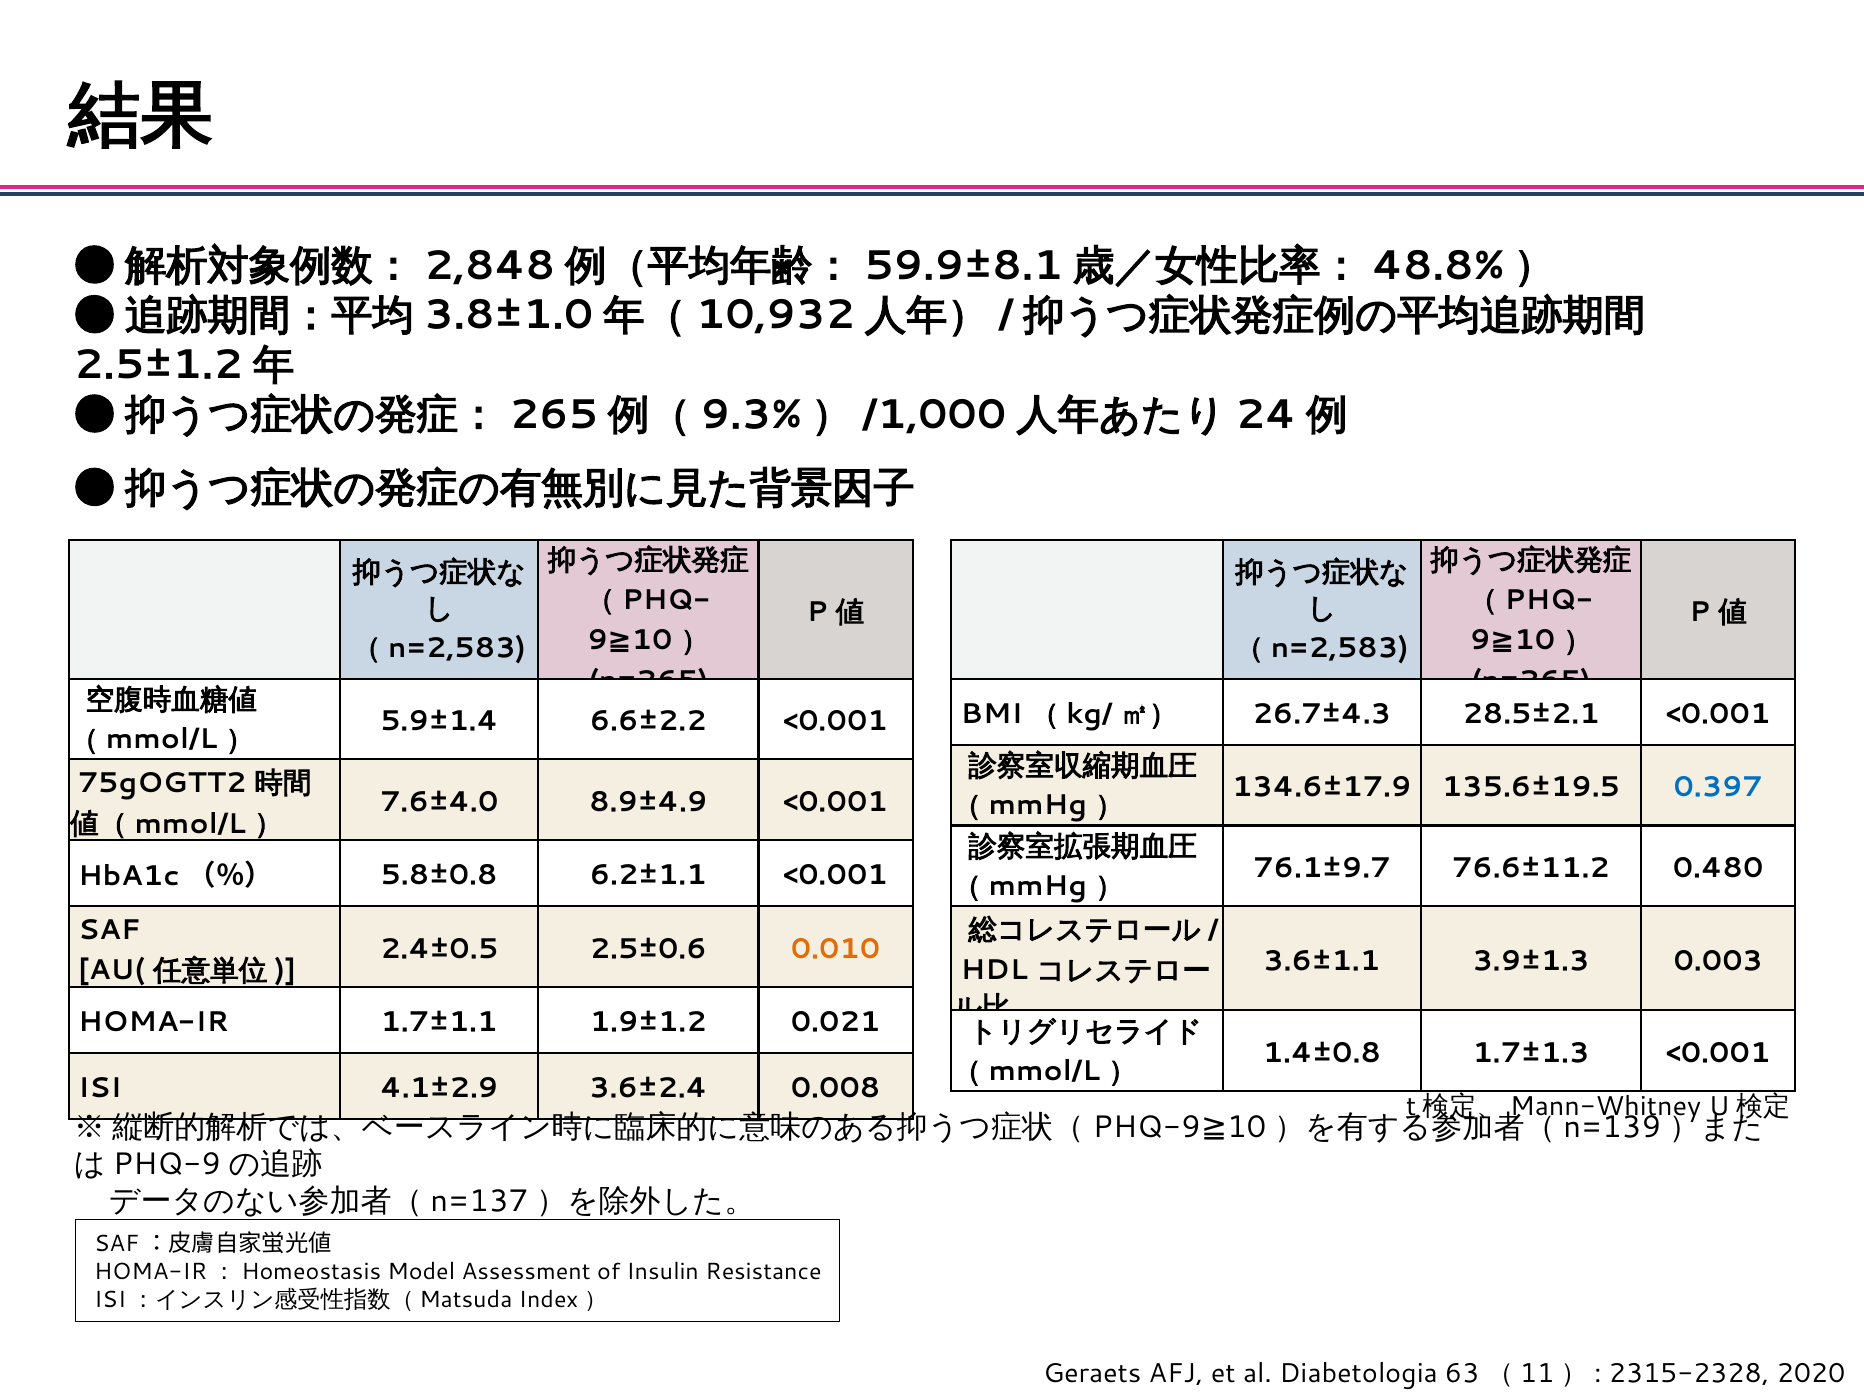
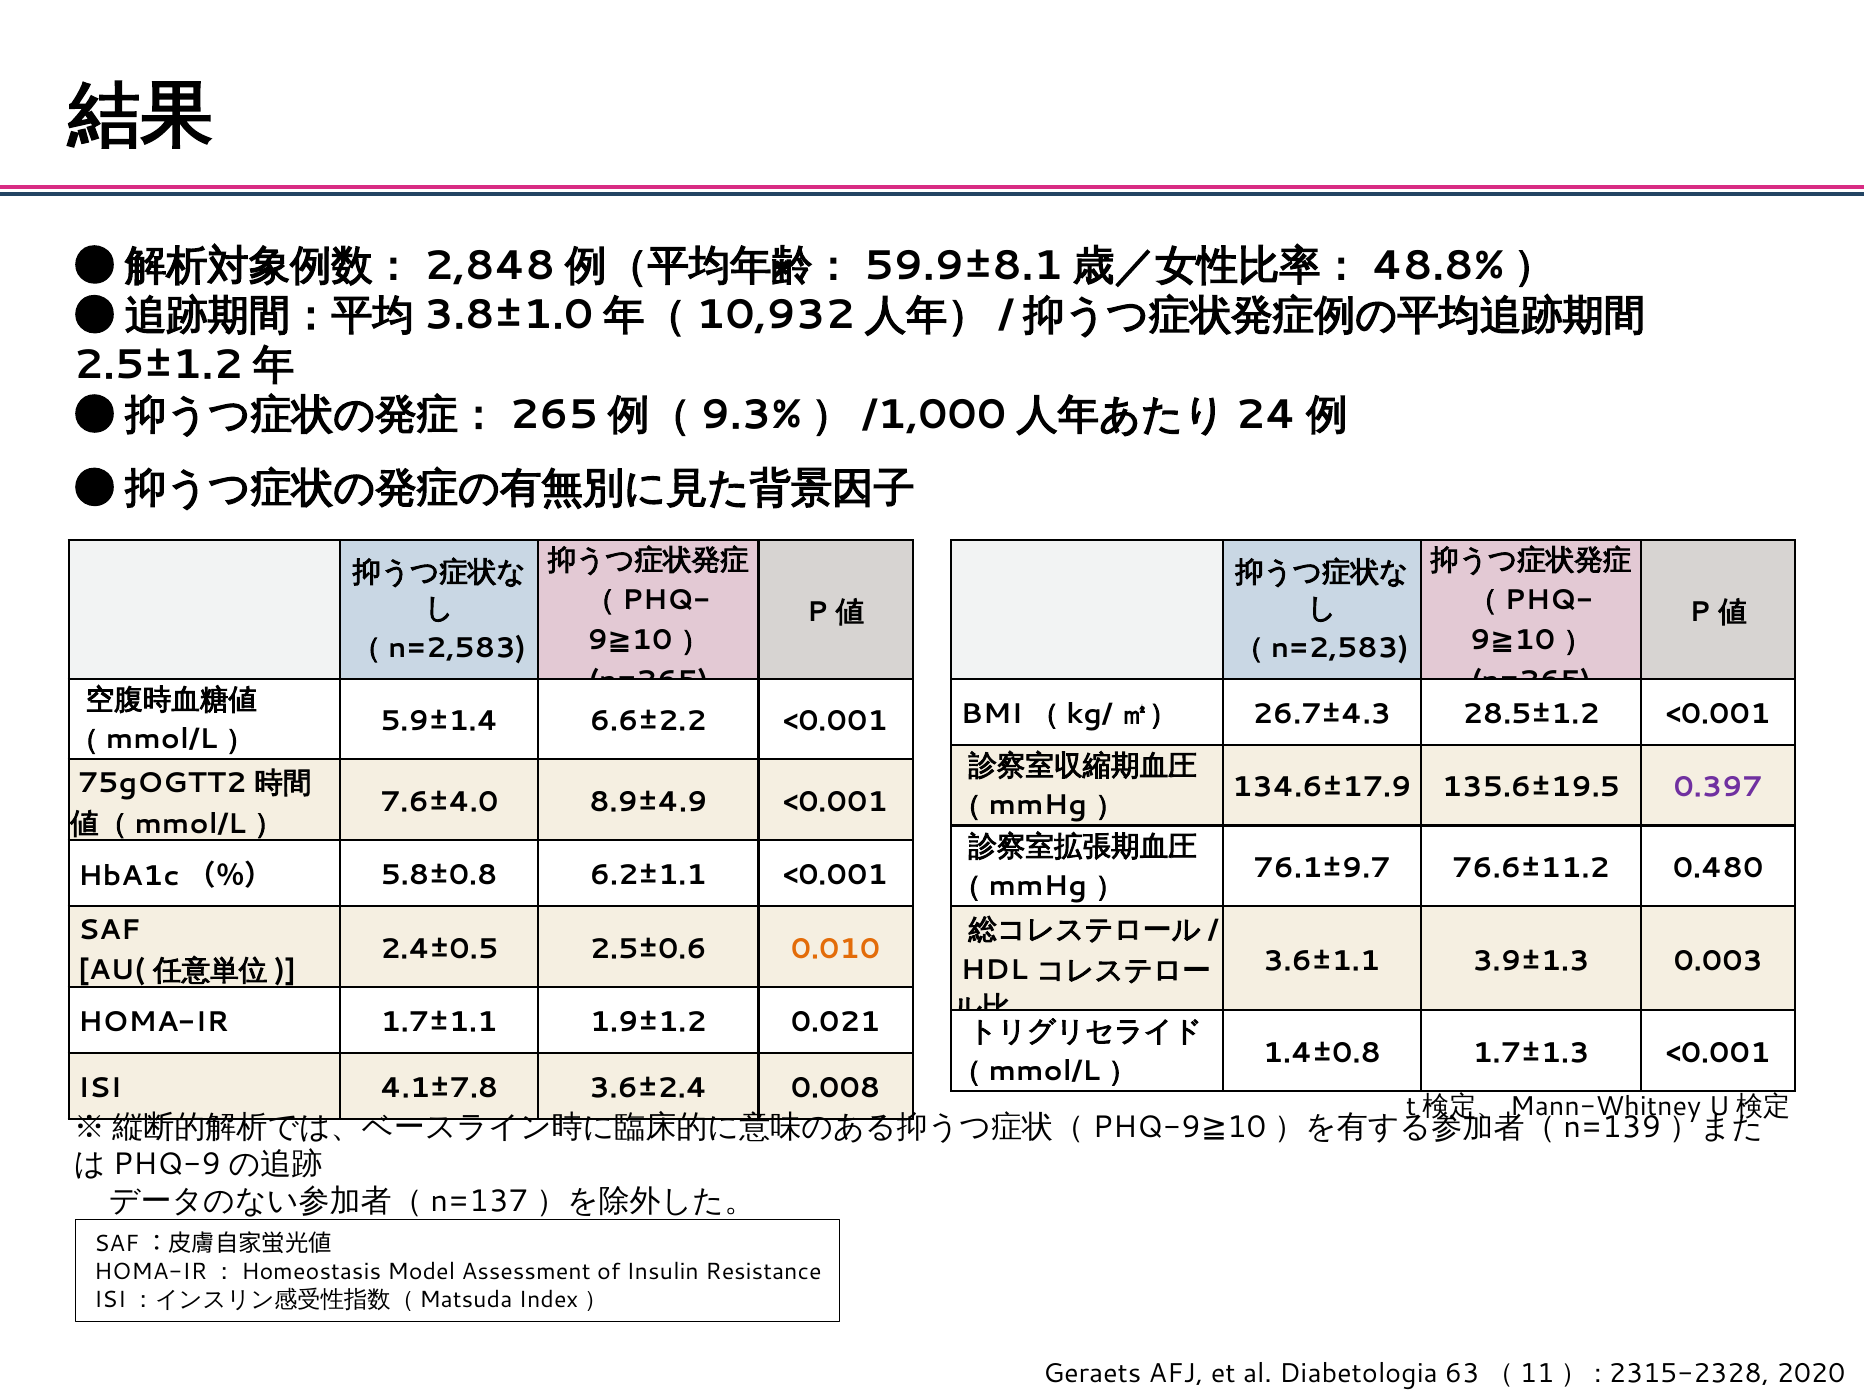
28.5±2.1: 28.5±2.1 -> 28.5±1.2 (1531, 714)
0.397 colour: blue -> purple (1718, 788)
4.1±2.9: 4.1±2.9 -> 4.1±7.8 (439, 1088)
